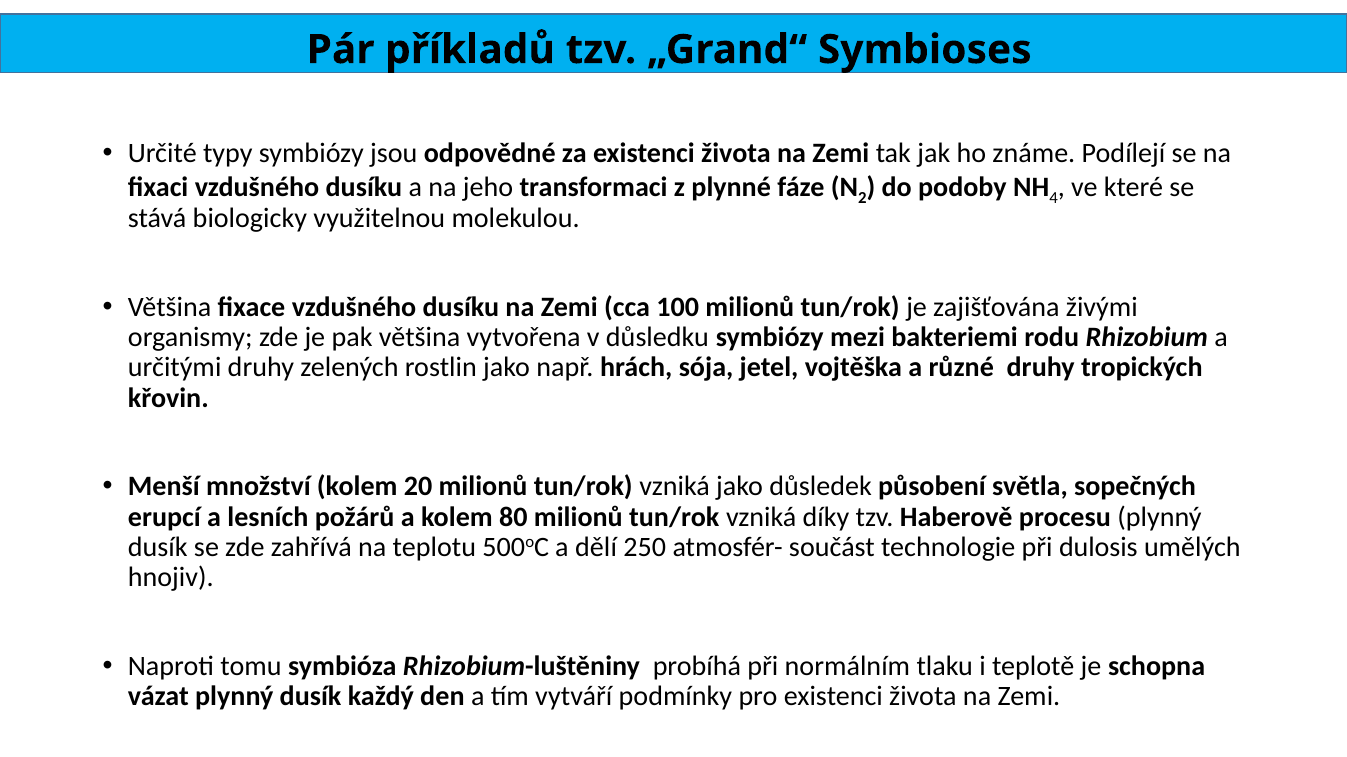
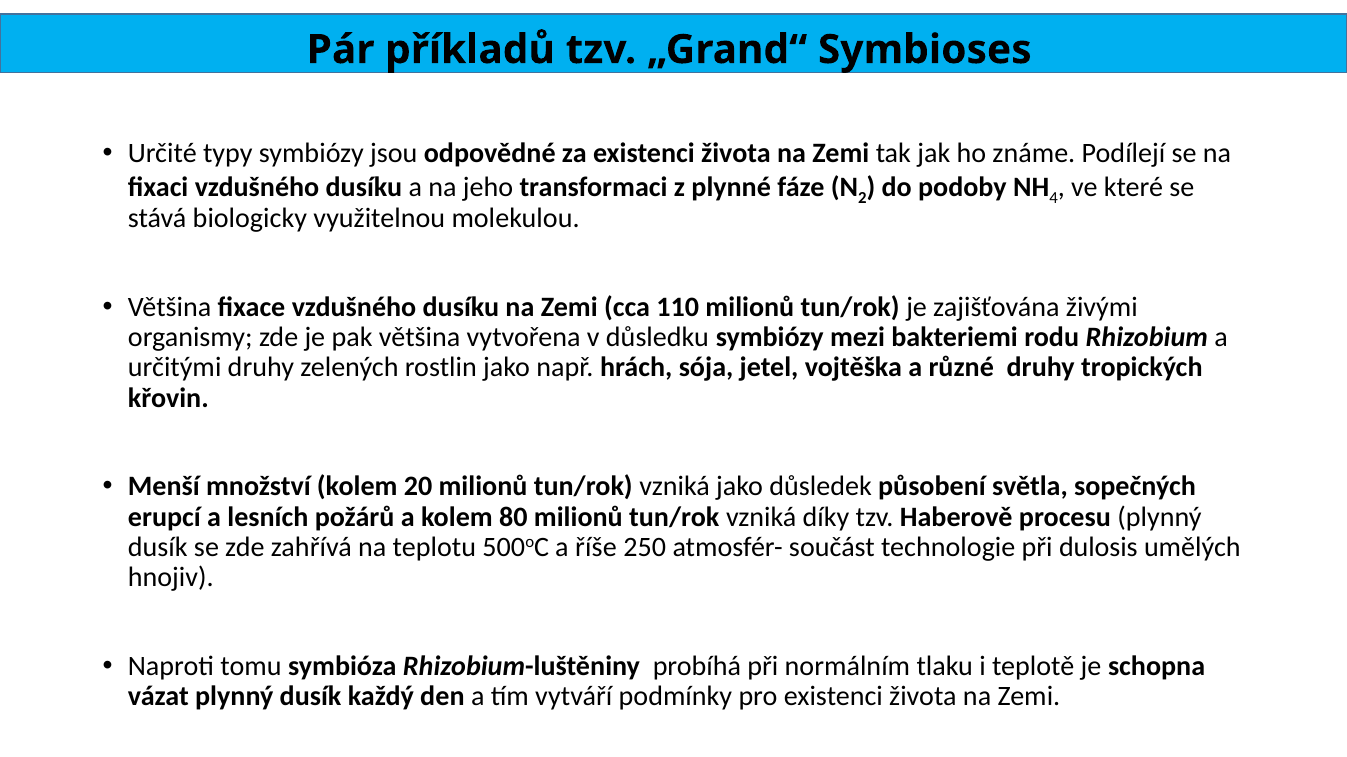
100: 100 -> 110 (678, 307)
dělí: dělí -> říše (596, 548)
